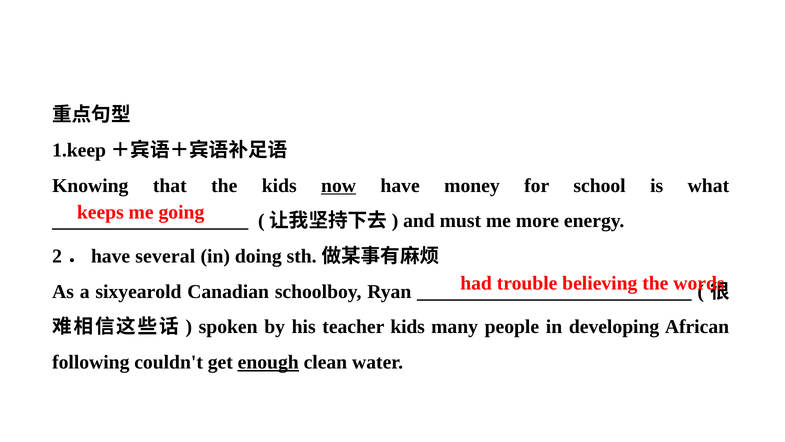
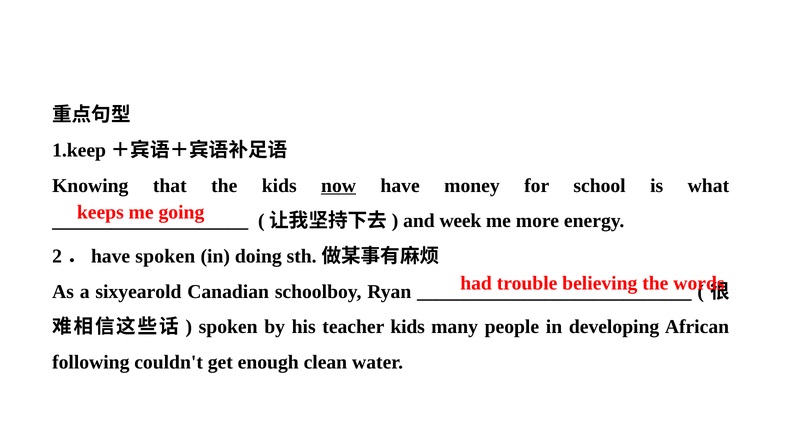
must: must -> week (460, 221)
2．have several: several -> spoken (165, 256)
enough underline: present -> none (268, 362)
